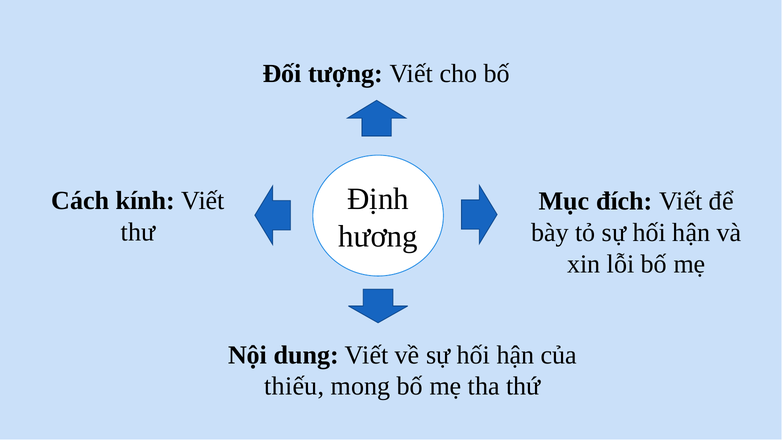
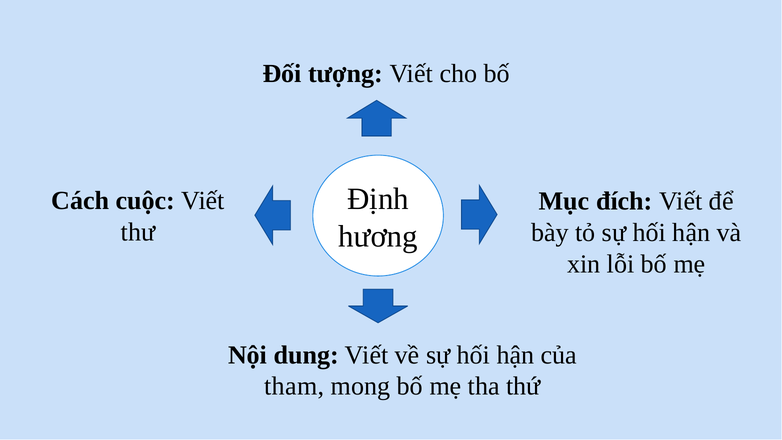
kính: kính -> cuộc (145, 201)
thiếu: thiếu -> tham (294, 386)
